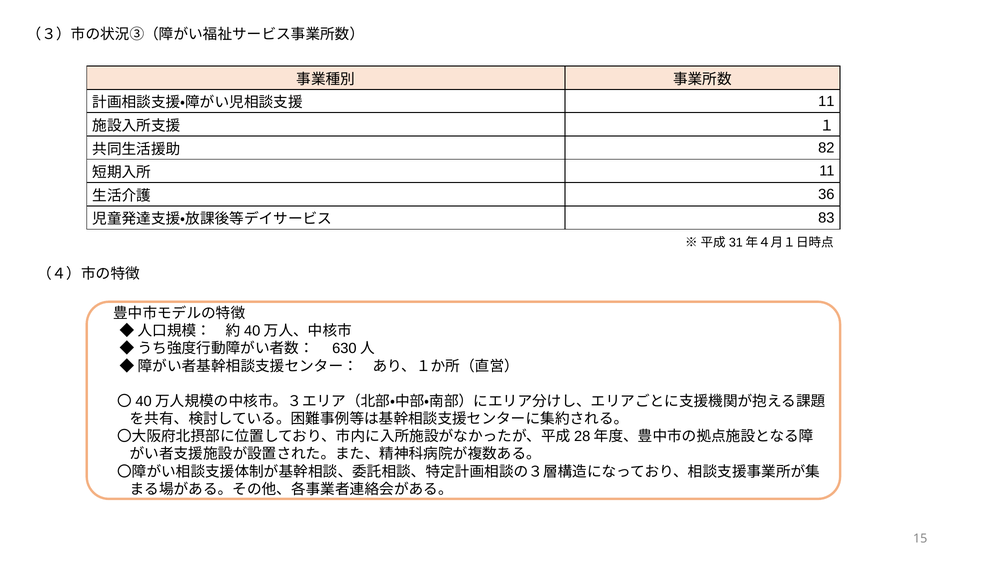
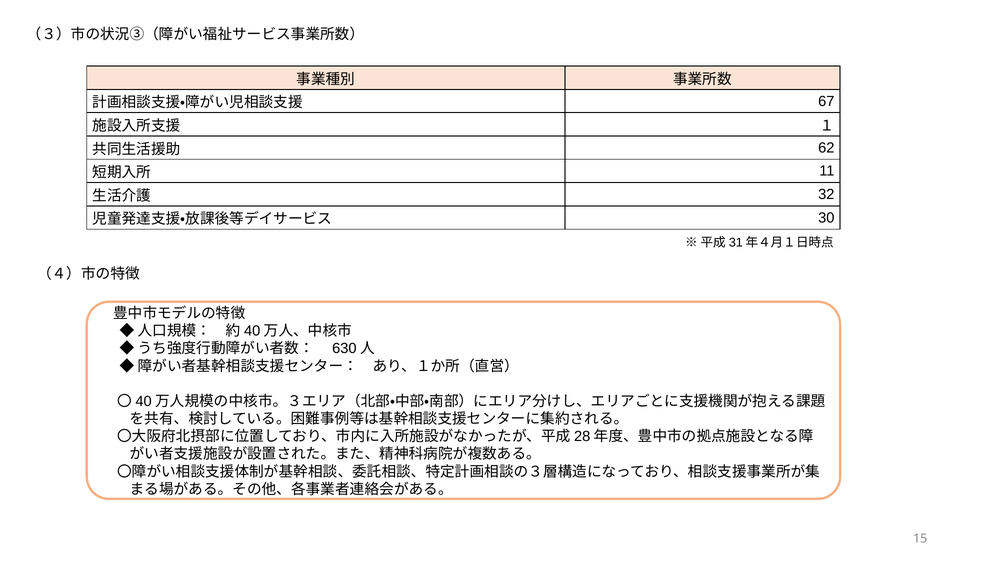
11: 11 -> 67 (826, 101)
82: 82 -> 62 (826, 148)
36: 36 -> 32 (826, 194)
83: 83 -> 30 (826, 218)
